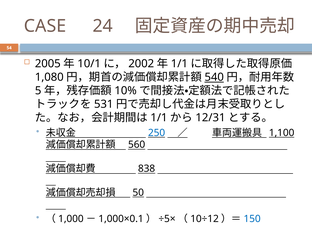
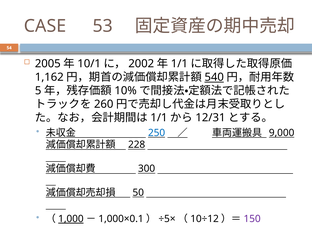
24: 24 -> 53 (103, 26)
1,080: 1,080 -> 1,162 (49, 77)
531: 531 -> 260 (104, 104)
1,100: 1,100 -> 9,000 (282, 133)
560: 560 -> 228 (137, 145)
838: 838 -> 300 (147, 169)
1,000 underline: none -> present (71, 219)
150 colour: blue -> purple (252, 219)
